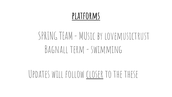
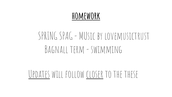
platforms: platforms -> homework (86, 16)
TEAM: TEAM -> SPAG (66, 36)
Updates underline: none -> present (39, 74)
